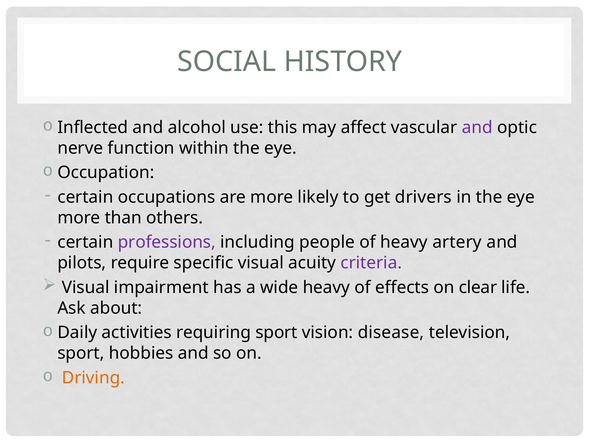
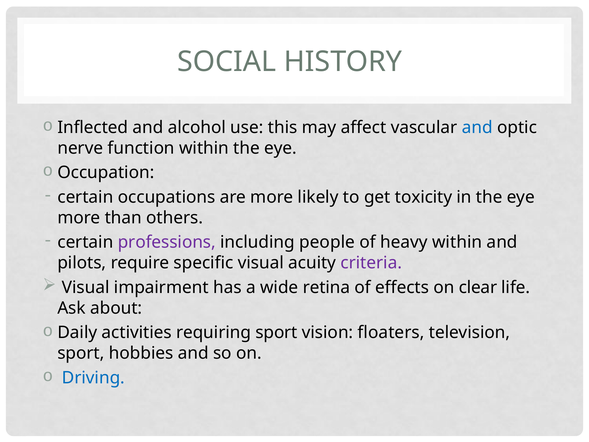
and colour: purple -> blue (477, 127)
drivers: drivers -> toxicity (424, 197)
heavy artery: artery -> within (457, 242)
wide heavy: heavy -> retina (326, 287)
disease: disease -> floaters (391, 332)
Driving colour: orange -> blue (93, 378)
